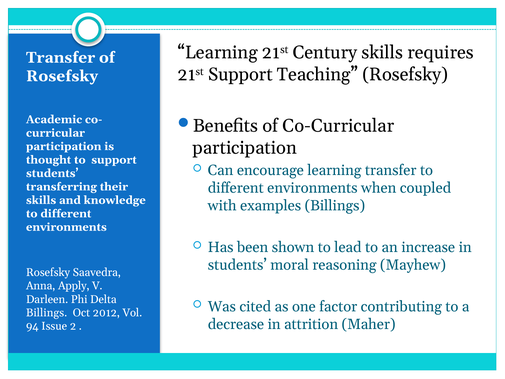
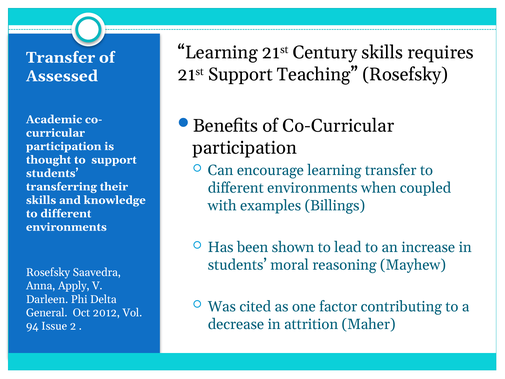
Rosefsky: Rosefsky -> Assessed (62, 76)
Billings: Billings -> General (47, 313)
